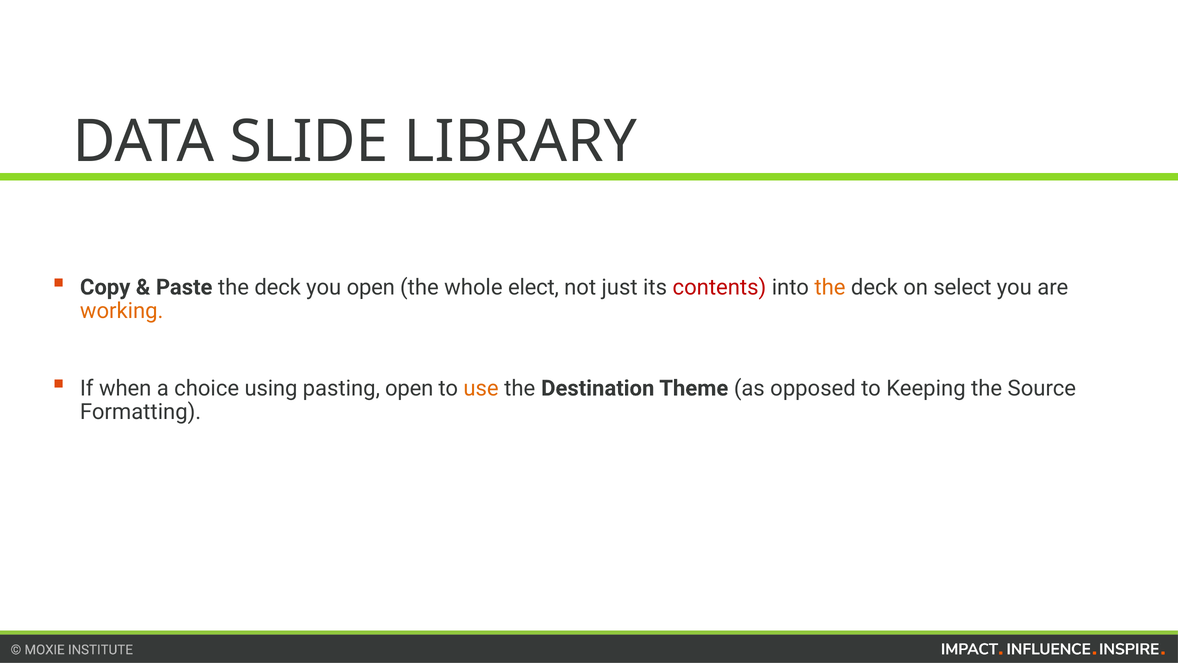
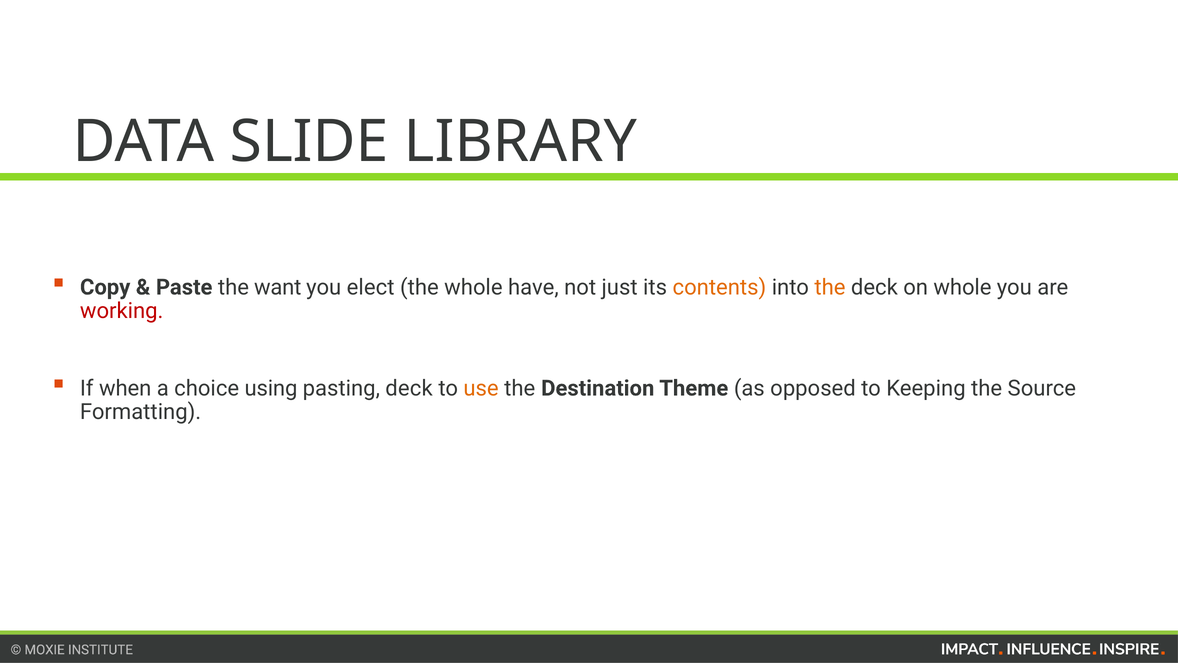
Paste the deck: deck -> want (278, 287)
you open: open -> elect (371, 287)
elect: elect -> have (533, 287)
contents colour: red -> orange (719, 287)
on select: select -> whole (962, 287)
working colour: orange -> red (122, 311)
pasting open: open -> deck (409, 388)
